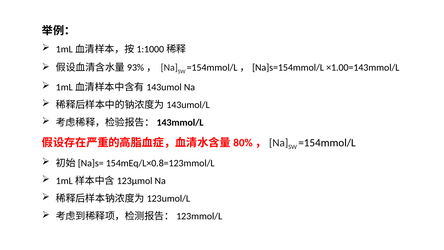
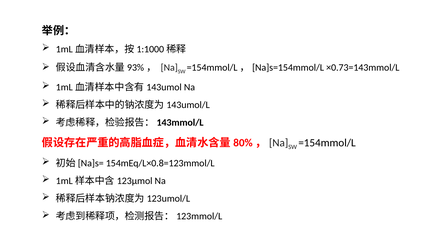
×1.00=143mmol/L: ×1.00=143mmol/L -> ×0.73=143mmol/L (363, 68)
